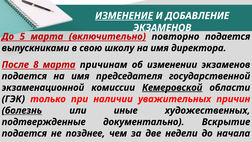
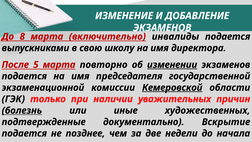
ИЗМЕНЕНИЕ underline: present -> none (124, 16)
5: 5 -> 8 (22, 37)
повторно: повторно -> инвалиды (175, 37)
8: 8 -> 5 (36, 65)
причинам: причинам -> повторно (104, 65)
изменении underline: none -> present (172, 65)
